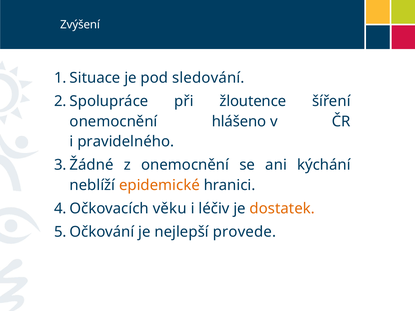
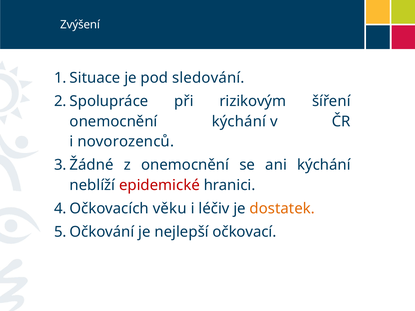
žloutence: žloutence -> rizikovým (253, 101)
onemocnění hlášeno: hlášeno -> kýchání (239, 122)
pravidelného: pravidelného -> novorozenců (126, 142)
epidemické colour: orange -> red (159, 185)
provede: provede -> očkovací (245, 232)
